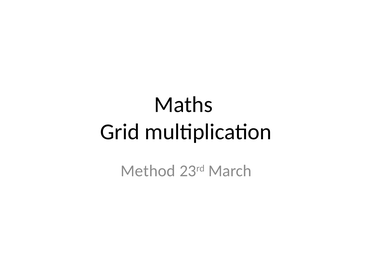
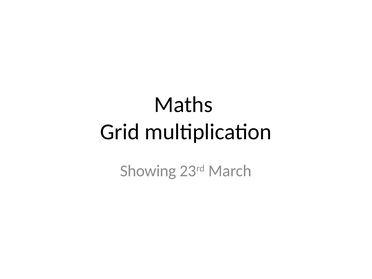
Method: Method -> Showing (148, 171)
